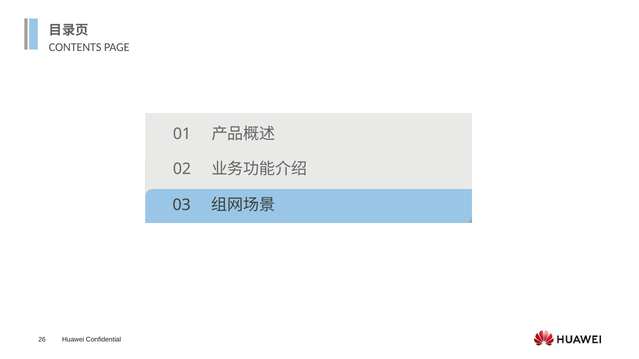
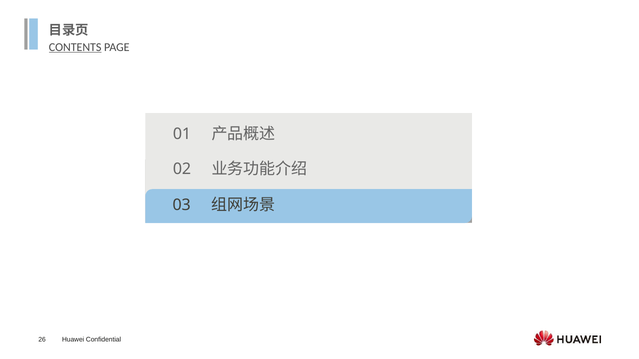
CONTENTS underline: none -> present (75, 47)
